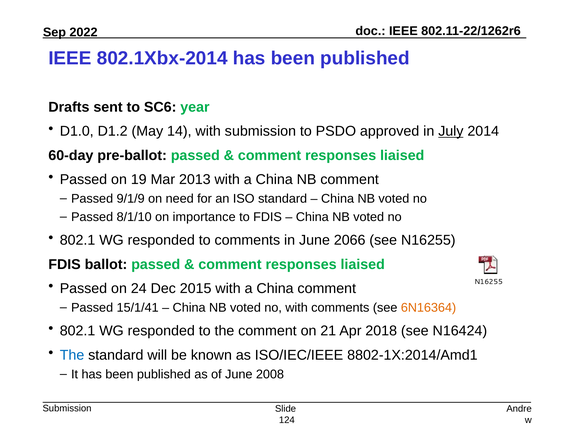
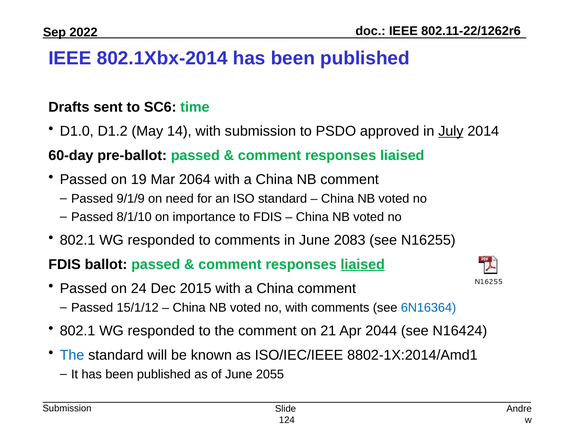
year: year -> time (195, 107)
2013: 2013 -> 2064 (195, 180)
2066: 2066 -> 2083 (350, 241)
liaised underline: none -> present (363, 265)
15/1/41: 15/1/41 -> 15/1/12 (138, 308)
6N16364 colour: orange -> blue (429, 308)
2018: 2018 -> 2044 (381, 332)
2008: 2008 -> 2055 (270, 375)
